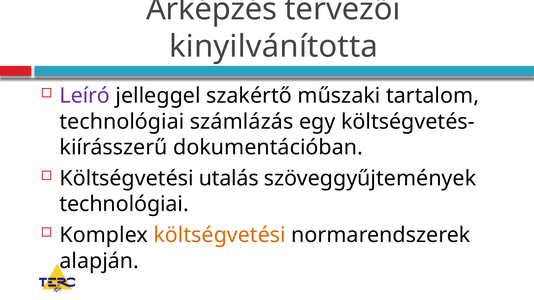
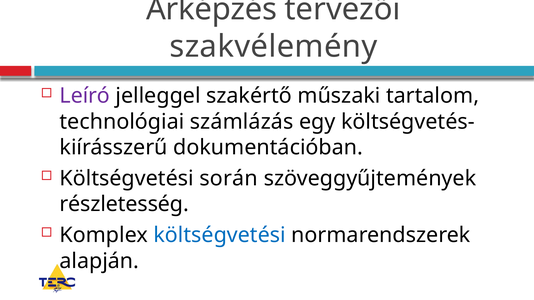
kinyilvánította: kinyilvánította -> szakvélemény (273, 46)
utalás: utalás -> során (229, 179)
technológiai: technológiai -> részletesség (124, 204)
költségvetési colour: orange -> blue (220, 235)
